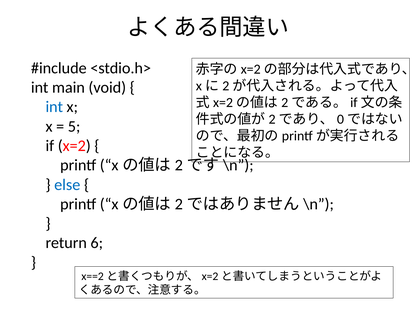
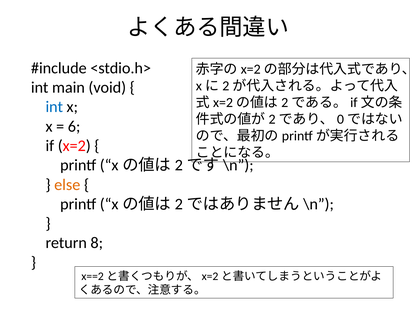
5: 5 -> 6 (74, 126)
else colour: blue -> orange (67, 185)
6: 6 -> 8 (97, 243)
